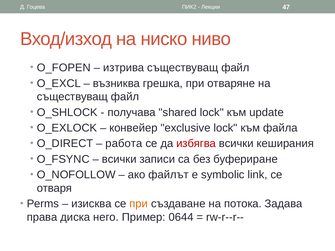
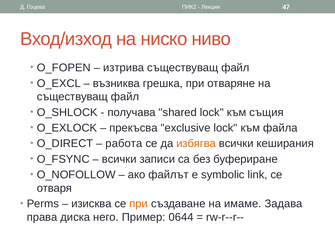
update: update -> същия (267, 112)
конвейер: конвейер -> прекъсва (133, 128)
избягва colour: red -> orange (196, 144)
потока: потока -> имаме (243, 204)
